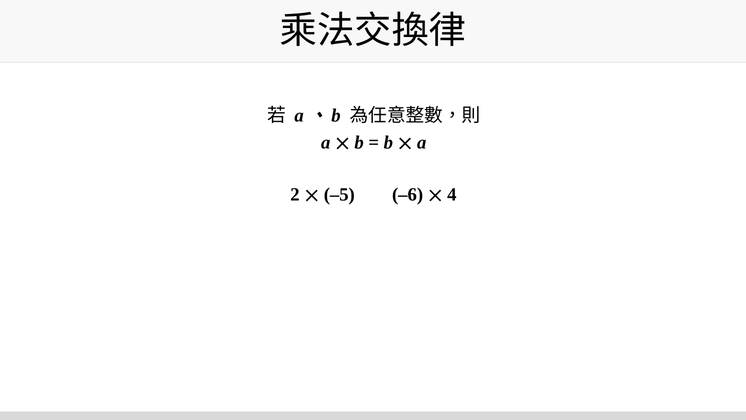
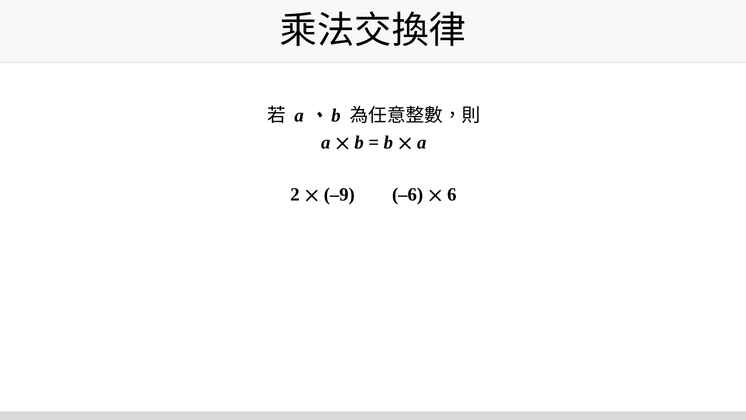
–5: –5 -> –9 (339, 195)
4: 4 -> 6 (452, 195)
